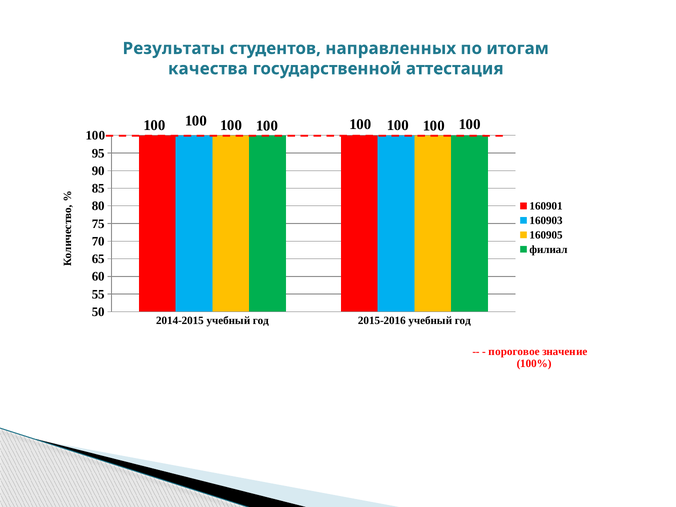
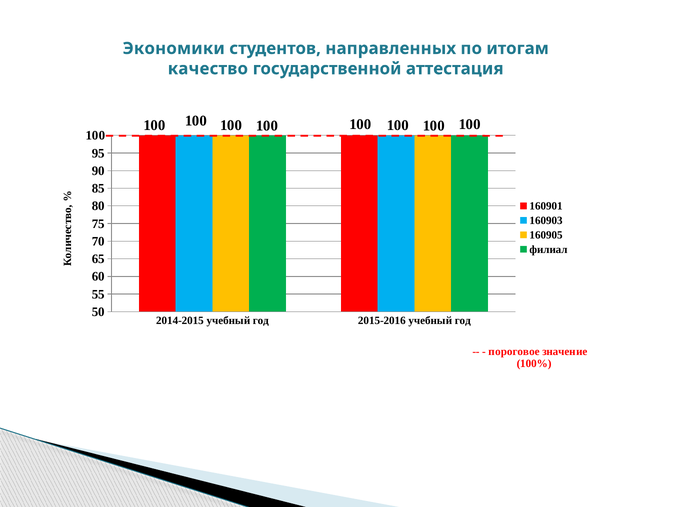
Результаты: Результаты -> Экономики (174, 48)
качества: качества -> качество (208, 69)
